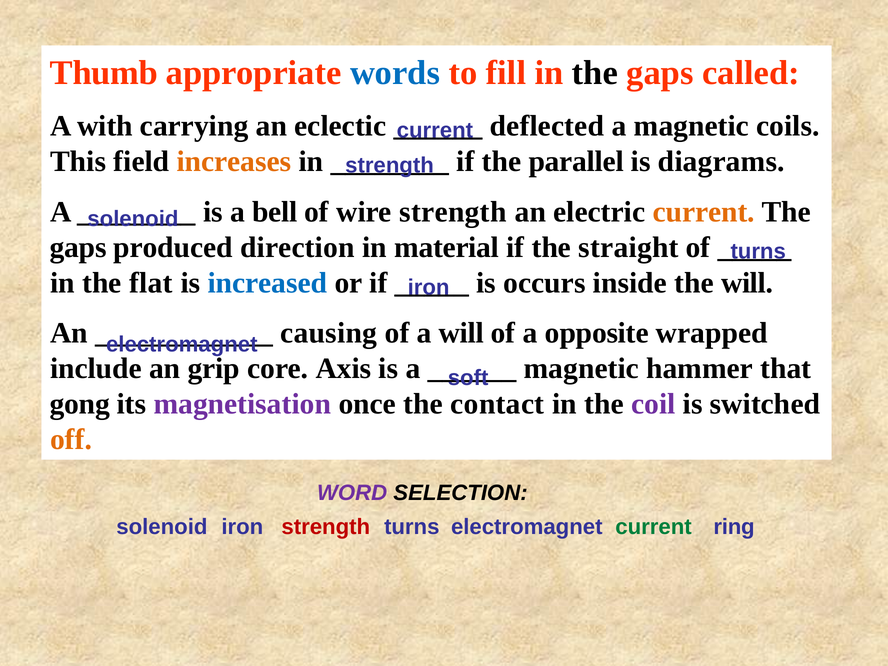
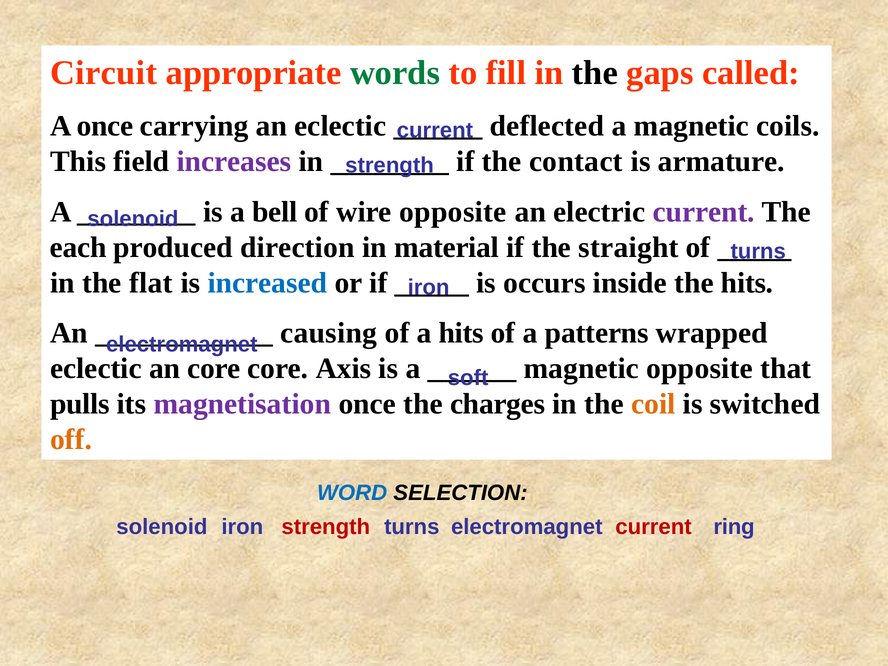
Thumb: Thumb -> Circuit (104, 73)
words colour: blue -> green (395, 73)
A with: with -> once (105, 126)
increases colour: orange -> purple (234, 161)
parallel: parallel -> contact (576, 161)
diagrams: diagrams -> armature (721, 161)
wire strength: strength -> opposite (453, 212)
current colour: orange -> purple (704, 212)
gaps: gaps -> each (78, 247)
the will: will -> hits (747, 283)
a will: will -> hits (461, 333)
opposite: opposite -> patterns (597, 333)
include: include -> eclectic (96, 369)
an grip: grip -> core (214, 369)
magnetic hammer: hammer -> opposite (700, 369)
gong: gong -> pulls (80, 404)
contact: contact -> charges (498, 404)
coil colour: purple -> orange (653, 404)
WORD colour: purple -> blue (352, 493)
current colour: green -> red (654, 527)
